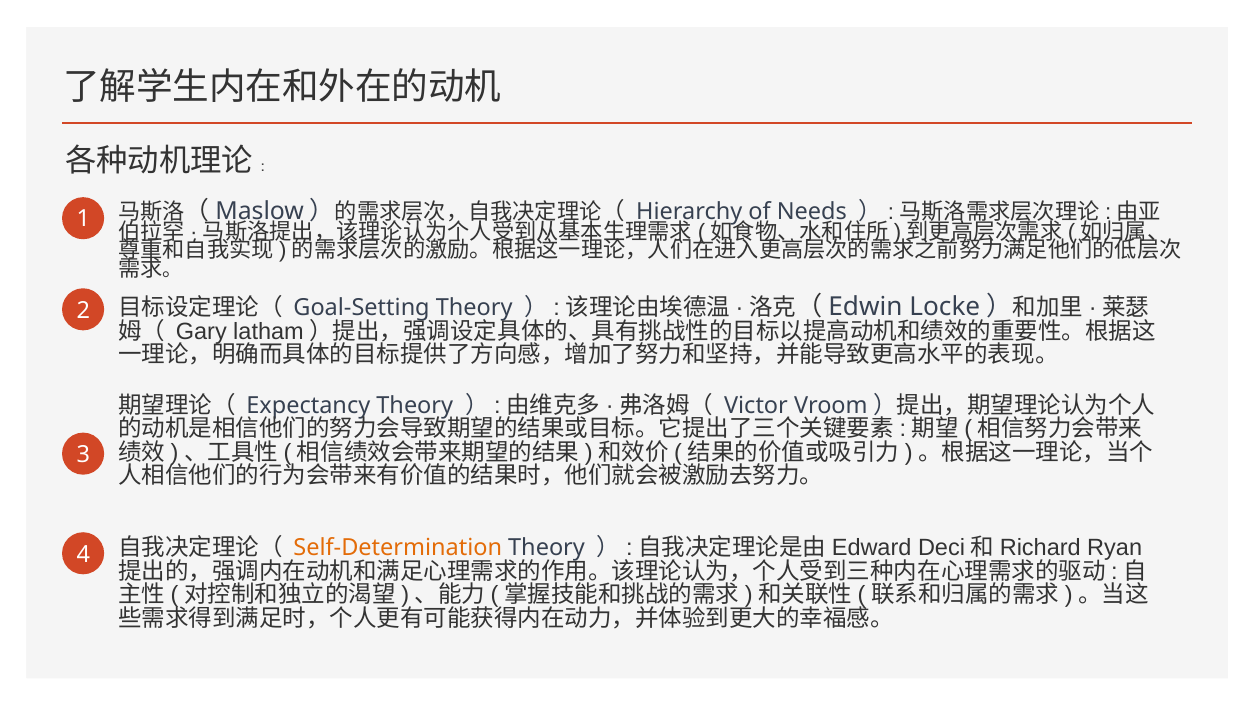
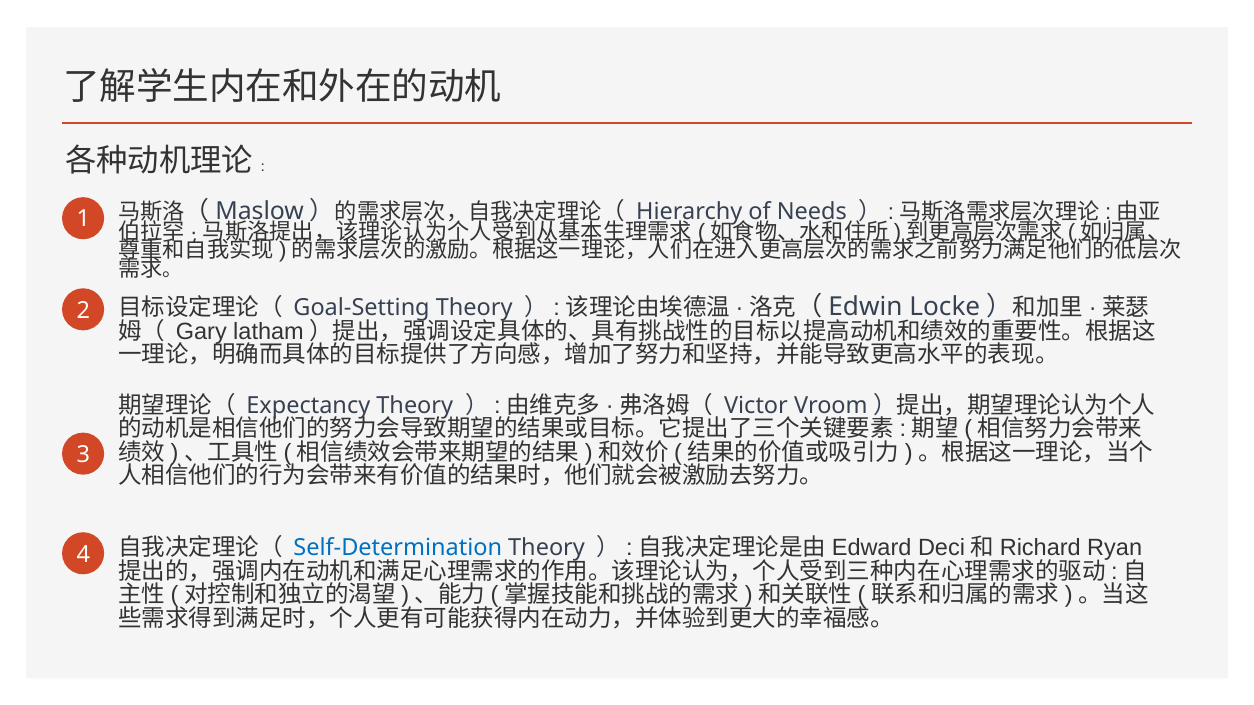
Self-Determination colour: orange -> blue (398, 548)
